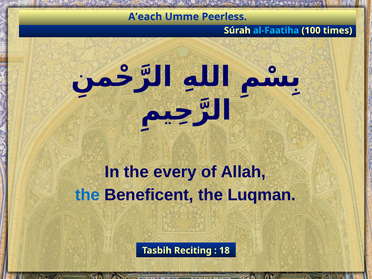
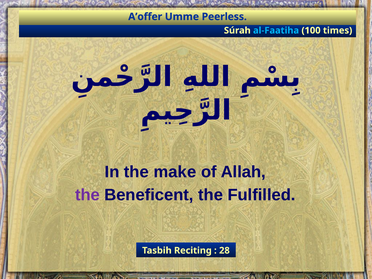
A’each: A’each -> A’offer (145, 17)
every: every -> make (175, 172)
the colour: blue -> purple (87, 195)
Luqman: Luqman -> Fulfilled (262, 195)
18: 18 -> 28 (224, 250)
